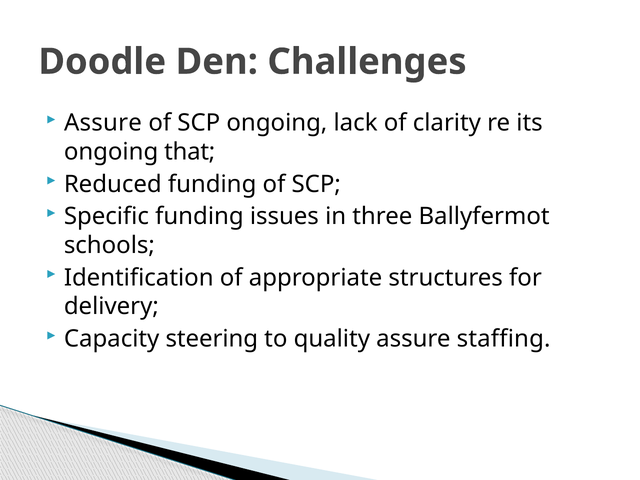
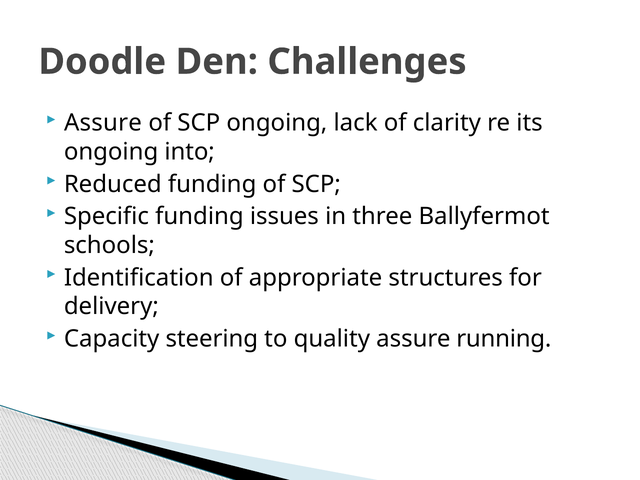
that: that -> into (190, 152)
staffing: staffing -> running (504, 339)
